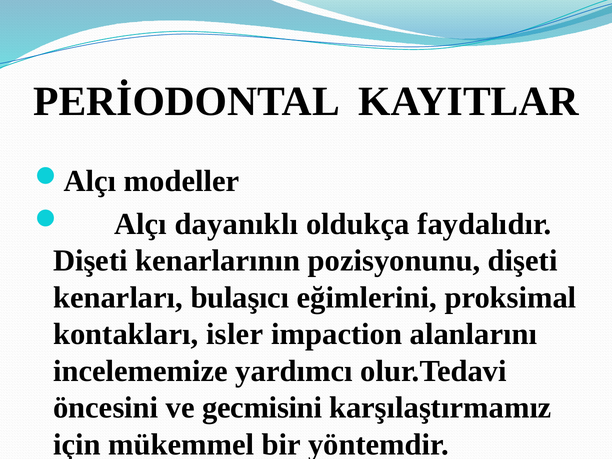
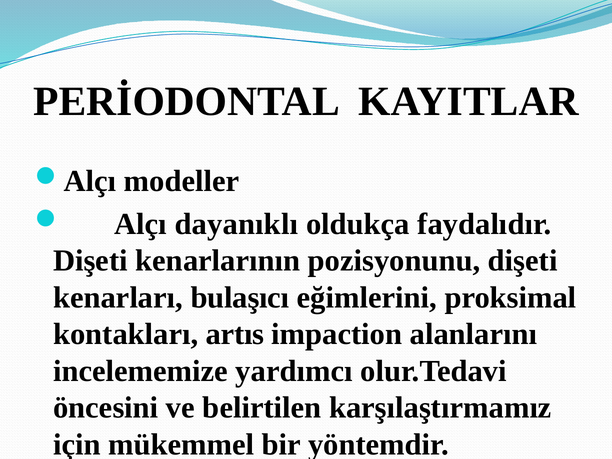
isler: isler -> artıs (235, 334)
gecmisini: gecmisini -> belirtilen (262, 408)
